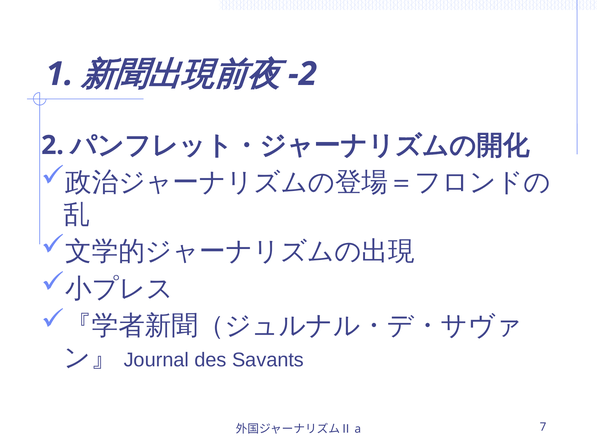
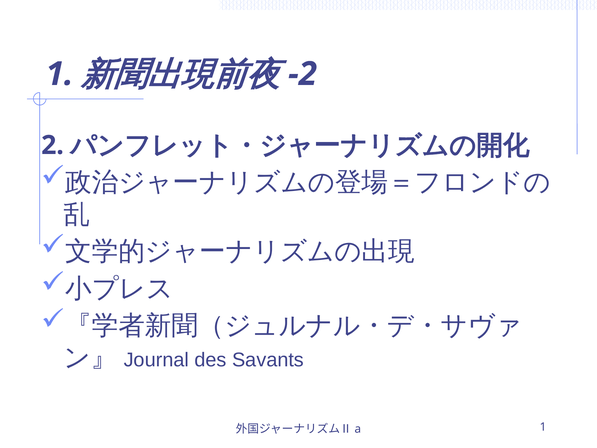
7: 7 -> 1 (543, 427)
